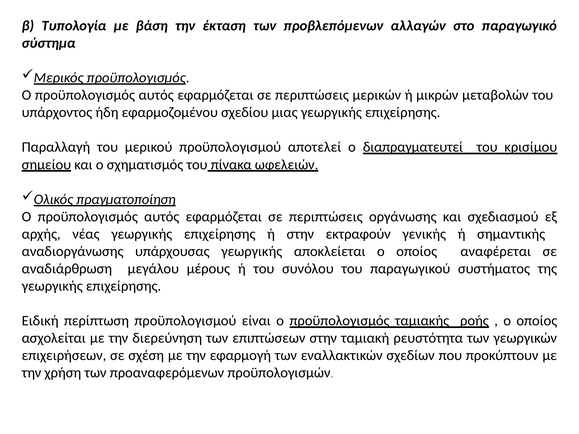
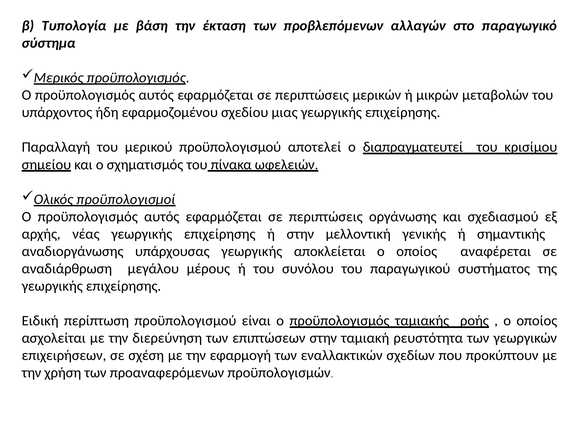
πραγματοποίηση: πραγματοποίηση -> προϋπολογισμοί (126, 199)
εκτραφούν: εκτραφούν -> μελλοντική (358, 234)
